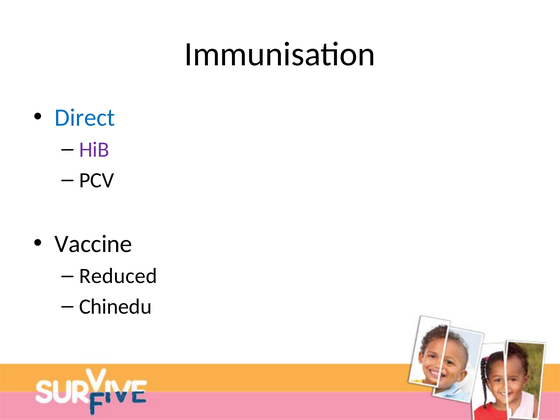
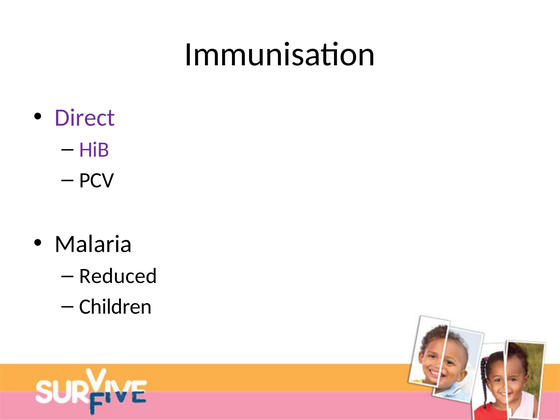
Direct colour: blue -> purple (85, 117)
Vaccine: Vaccine -> Malaria (93, 244)
Chinedu: Chinedu -> Children (116, 307)
